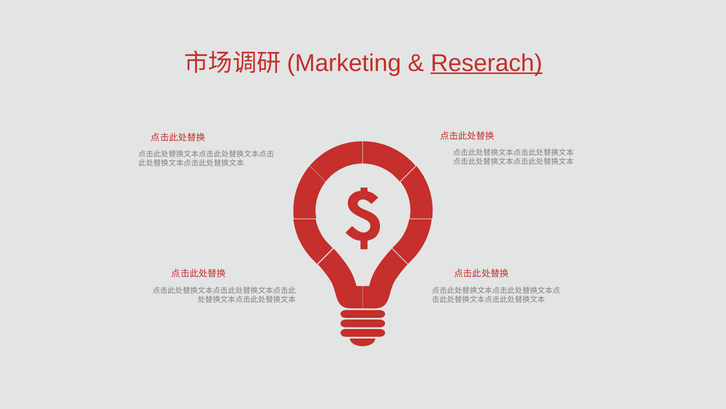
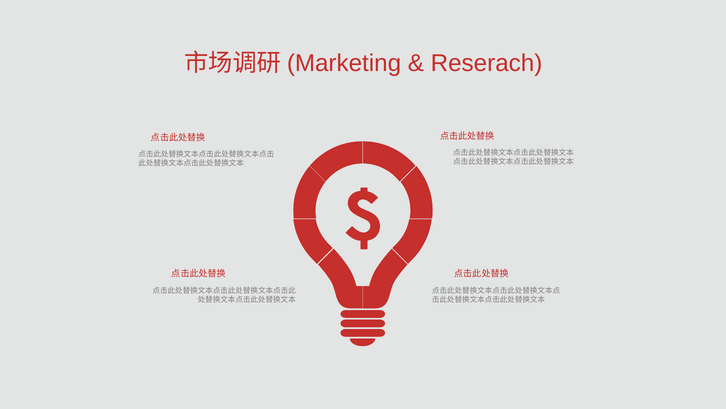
Reserach underline: present -> none (487, 63)
